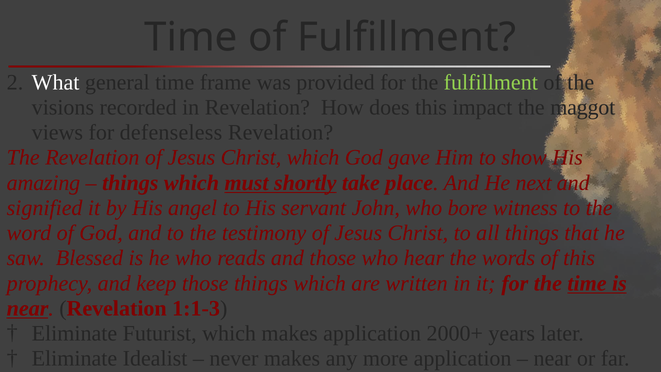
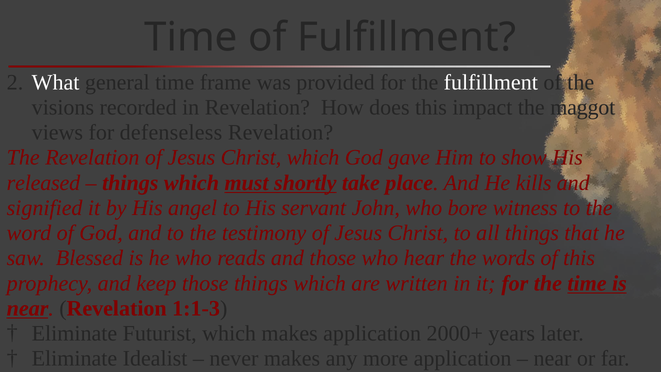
fulfillment colour: light green -> white (491, 82)
amazing: amazing -> released (43, 183)
next: next -> kills (534, 183)
